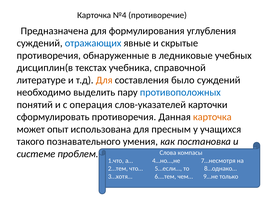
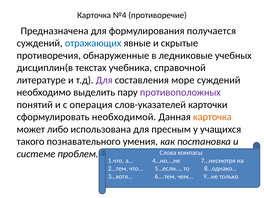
углубления: углубления -> получается (211, 31)
Для colour: orange -> purple (104, 80)
было: было -> море (183, 80)
противоположных colour: blue -> purple (180, 92)
сформулировать противоречия: противоречия -> необходимой (124, 117)
опыт: опыт -> либо (58, 129)
